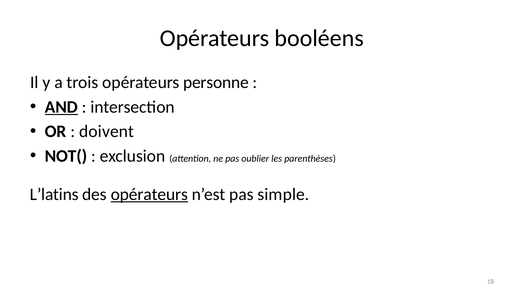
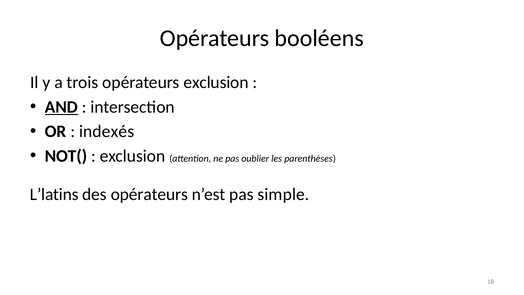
opérateurs personne: personne -> exclusion (216, 82)
doivent: doivent -> indexés (107, 131)
opérateurs underline: present -> none (149, 194)
